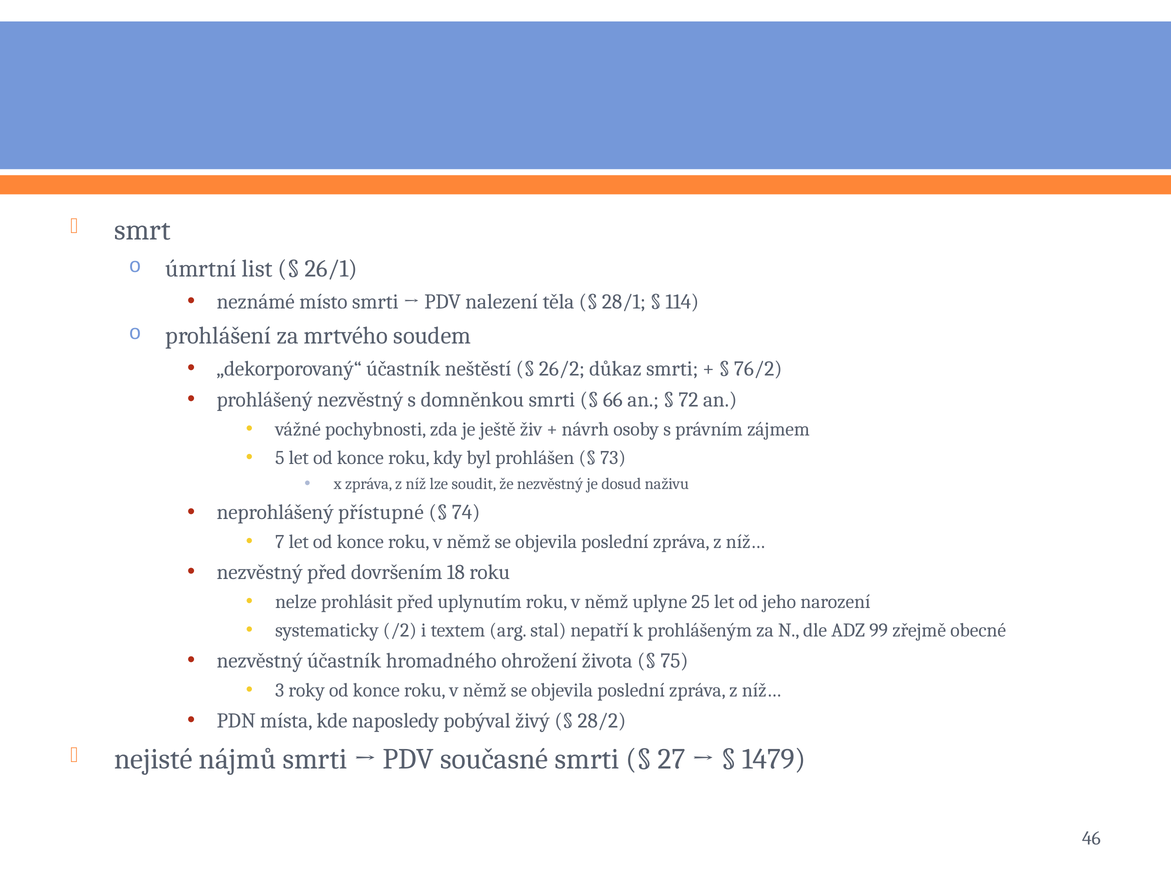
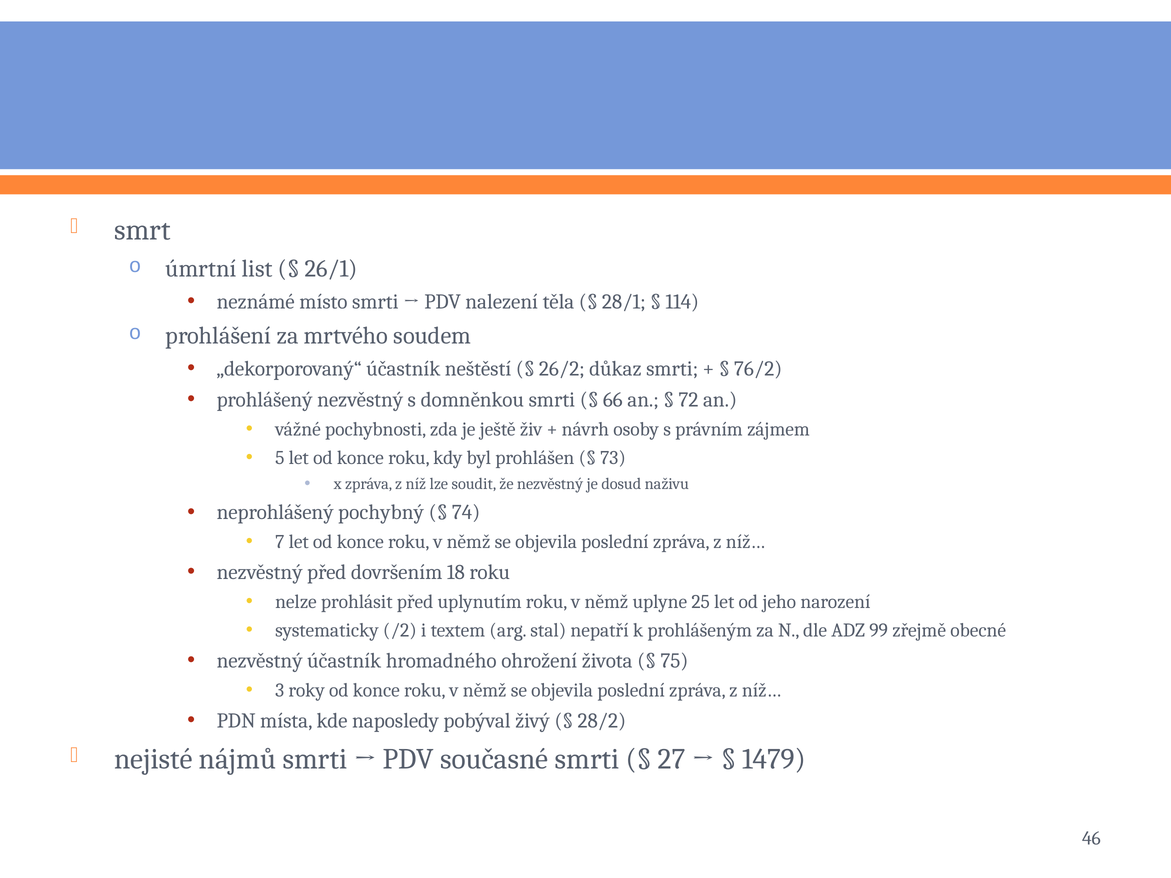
přístupné: přístupné -> pochybný (381, 513)
